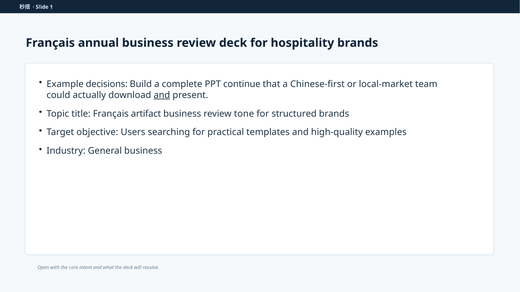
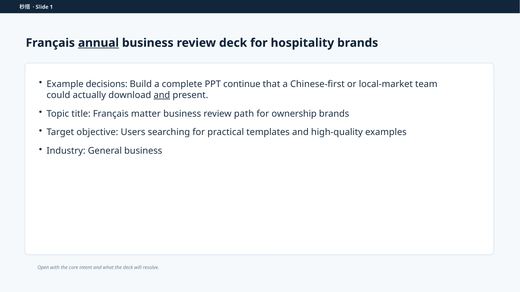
annual underline: none -> present (98, 43)
artifact: artifact -> matter (146, 114)
tone: tone -> path (244, 114)
structured: structured -> ownership (294, 114)
